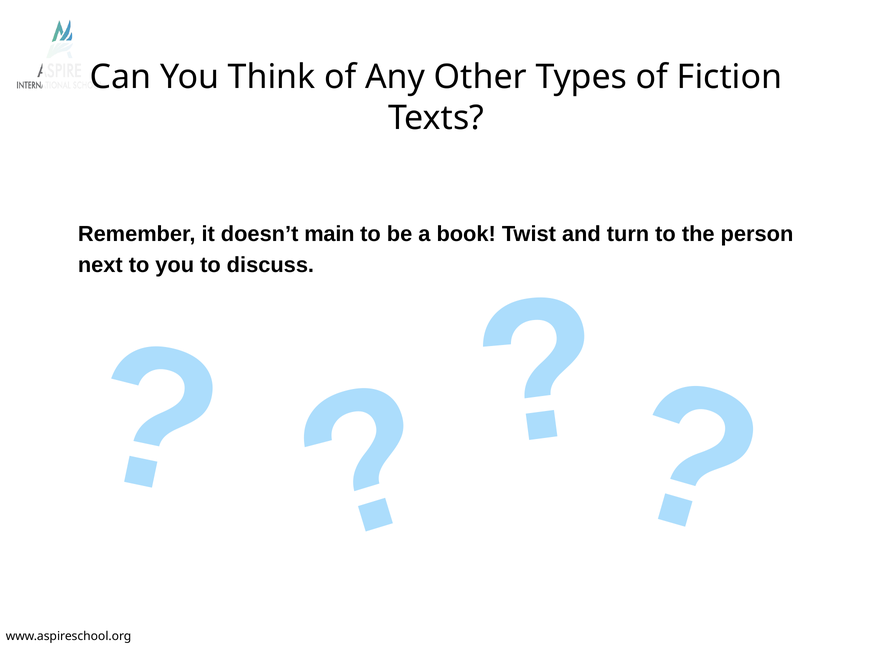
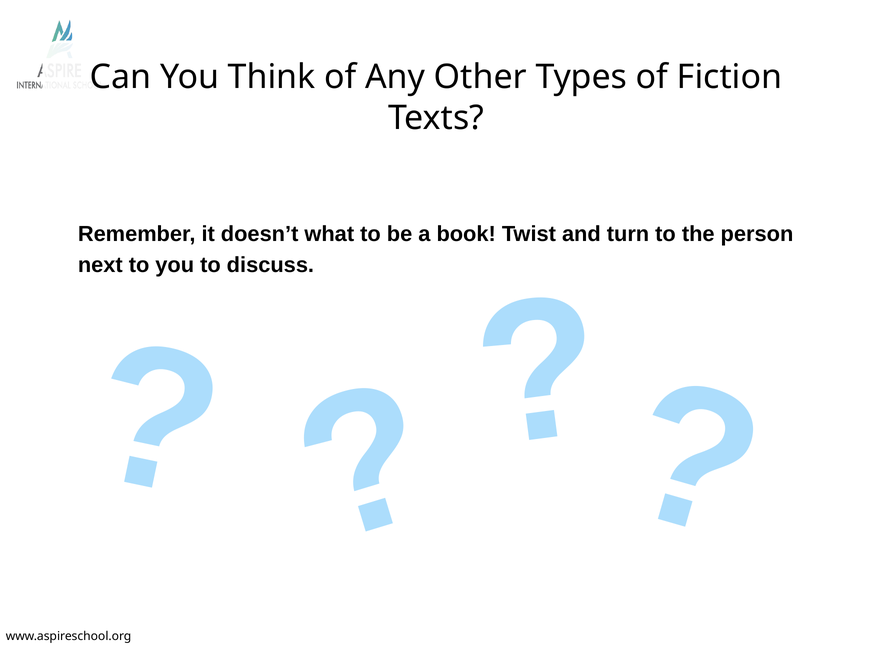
main: main -> what (329, 234)
